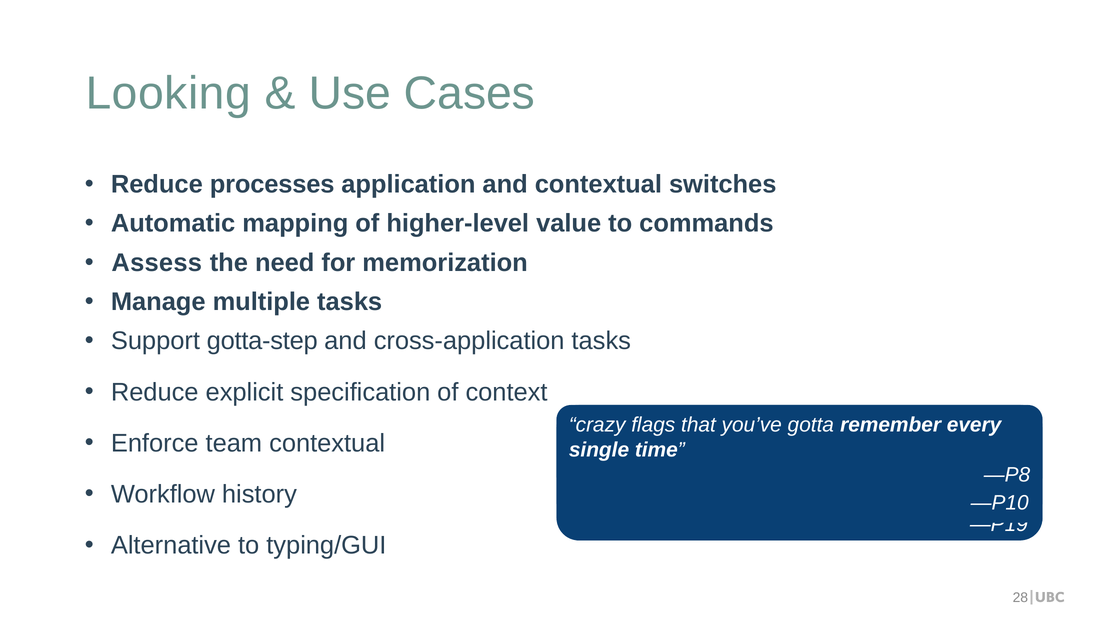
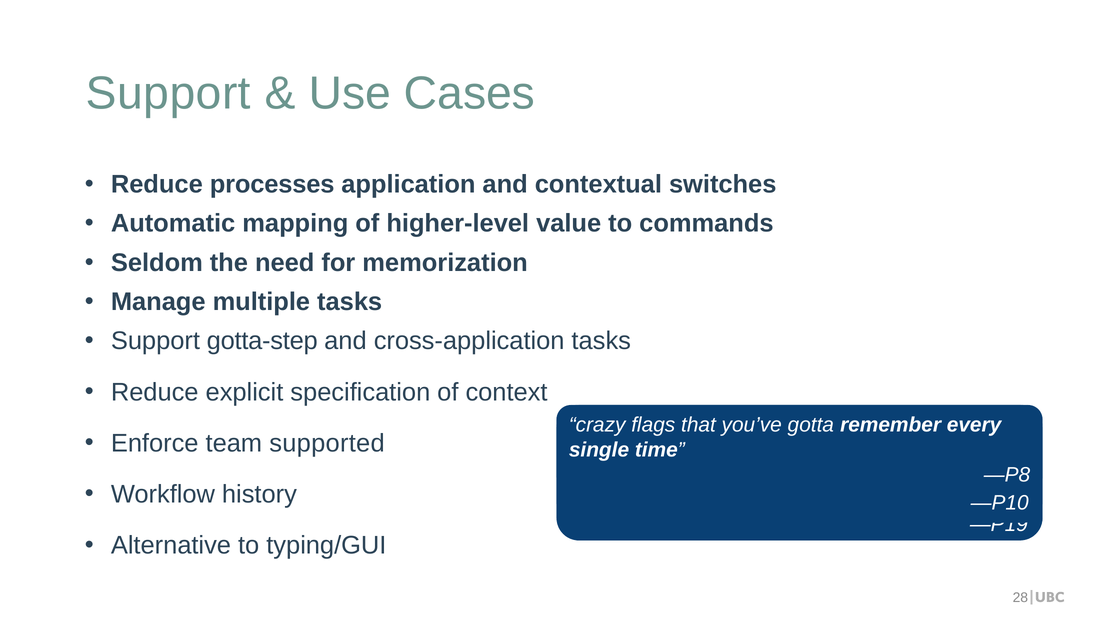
Looking: Looking -> Support (168, 94)
Assess: Assess -> Seldom (157, 263)
team contextual: contextual -> supported (327, 443)
